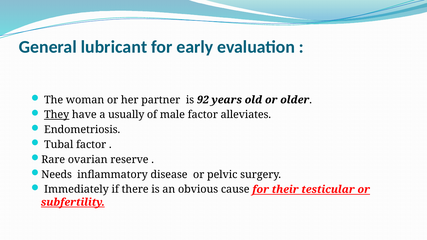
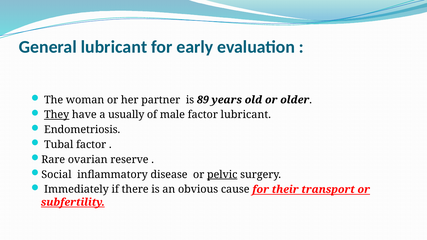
92: 92 -> 89 (203, 100)
factor alleviates: alleviates -> lubricant (246, 115)
Needs: Needs -> Social (56, 175)
pelvic underline: none -> present (222, 175)
testicular: testicular -> transport (328, 190)
